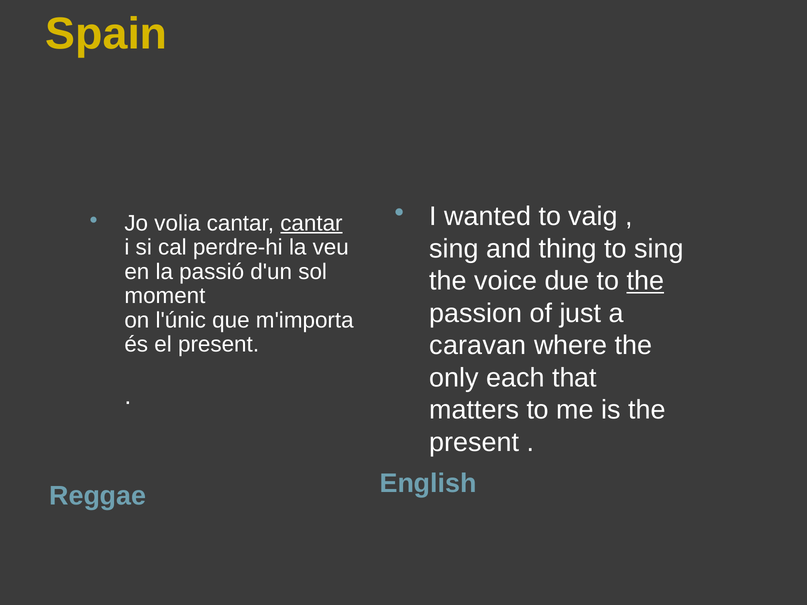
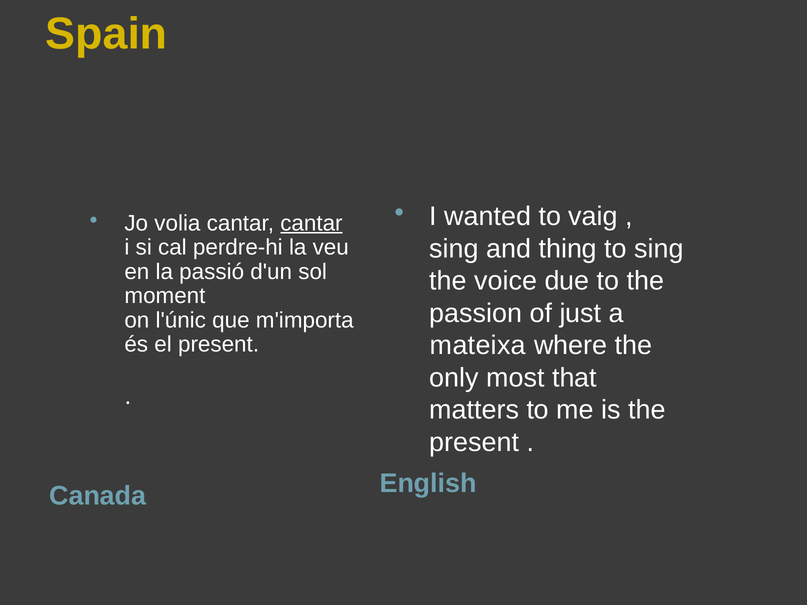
the underline: present -> none (645, 281)
caravan: caravan -> mateixa (478, 346)
each: each -> most (515, 378)
Reggae: Reggae -> Canada (98, 496)
